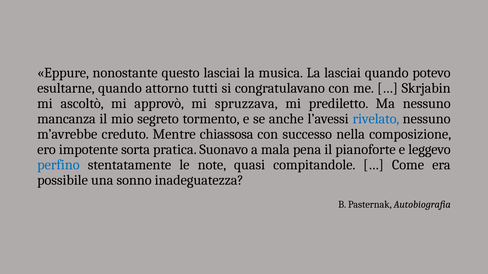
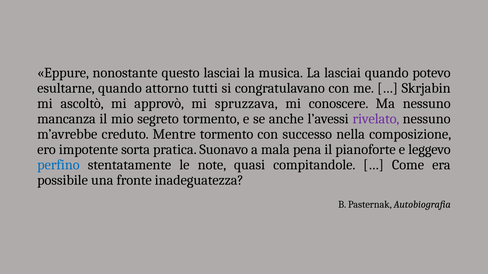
prediletto: prediletto -> conoscere (339, 104)
rivelato colour: blue -> purple (376, 119)
Mentre chiassosa: chiassosa -> tormento (227, 134)
sonno: sonno -> fronte (134, 180)
